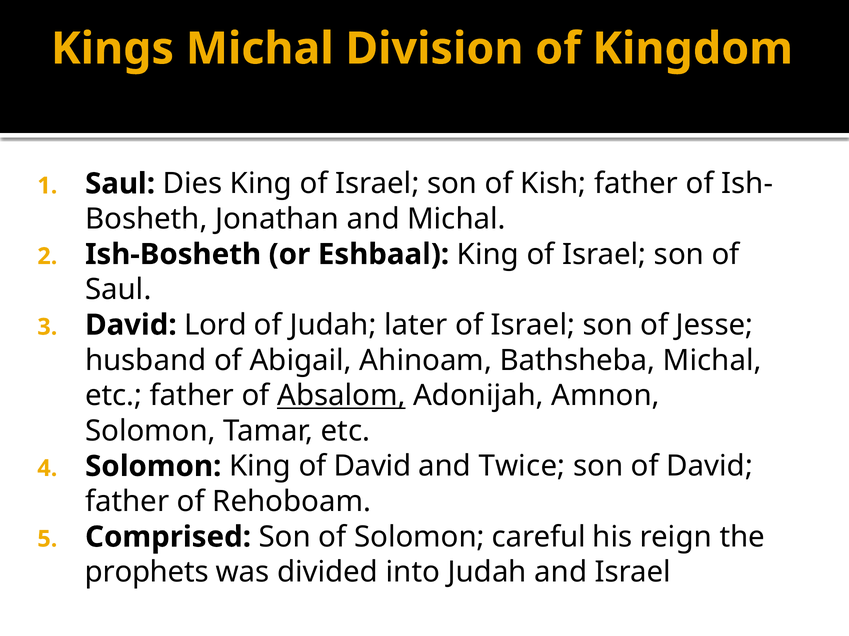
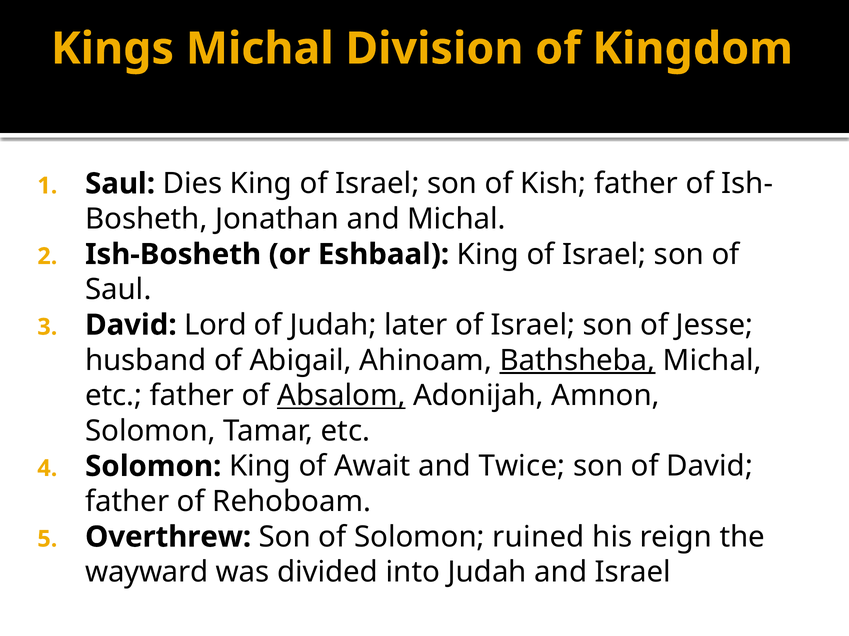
Bathsheba underline: none -> present (577, 361)
King of David: David -> Await (372, 467)
Comprised: Comprised -> Overthrew (168, 538)
careful: careful -> ruined (539, 538)
prophets: prophets -> wayward (147, 573)
